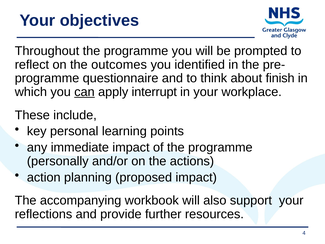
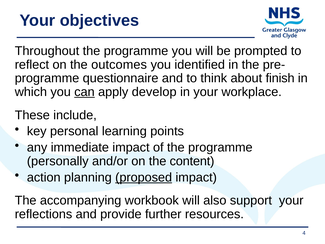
interrupt: interrupt -> develop (154, 92)
actions: actions -> content (192, 161)
proposed underline: none -> present (144, 177)
